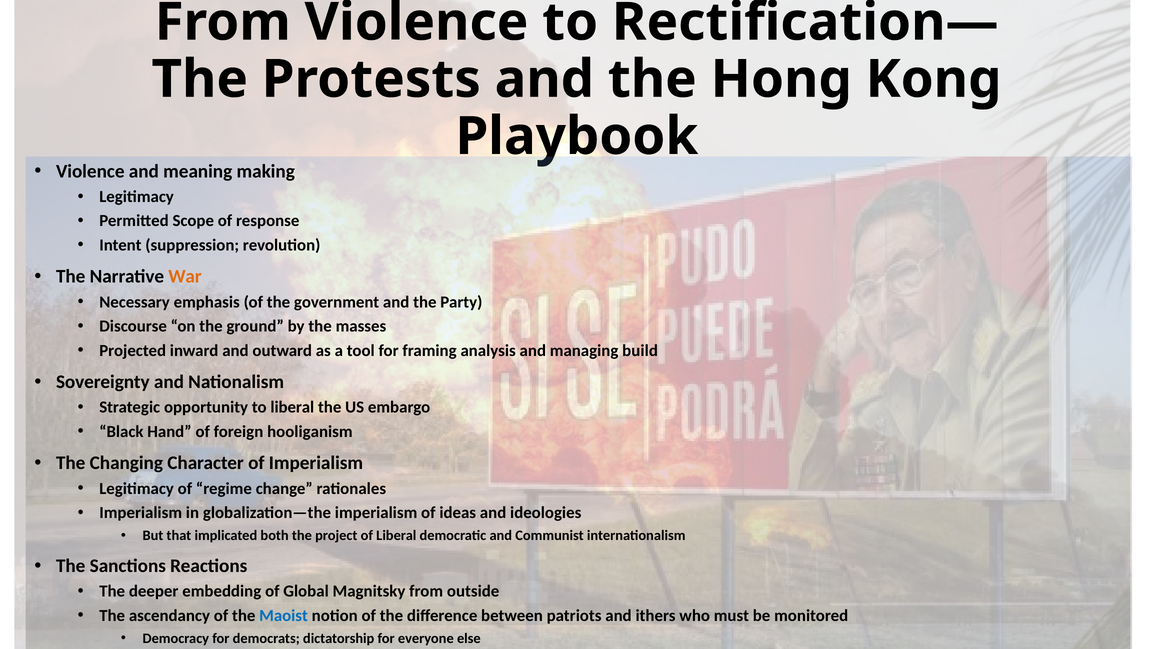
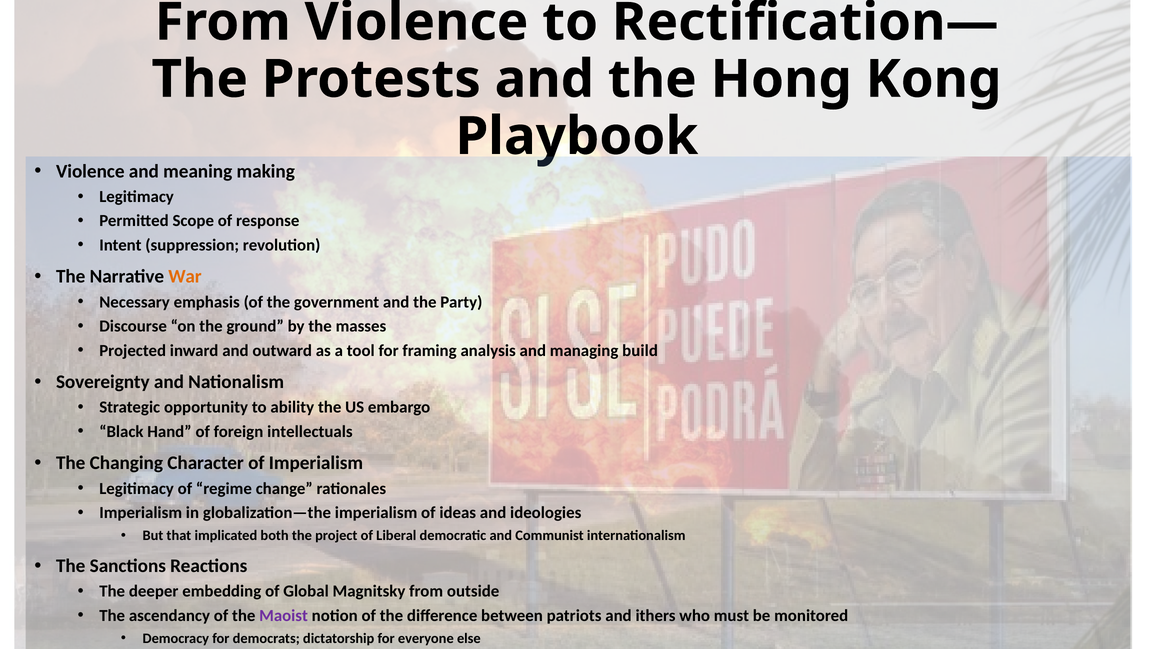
to liberal: liberal -> ability (292, 407)
hooliganism: hooliganism -> intellectuals (310, 432)
Maoist colour: blue -> purple (284, 616)
